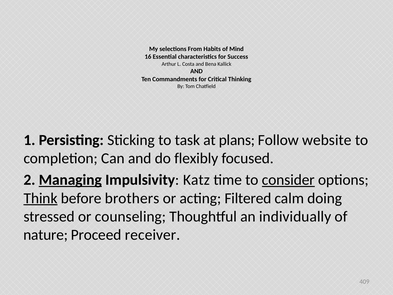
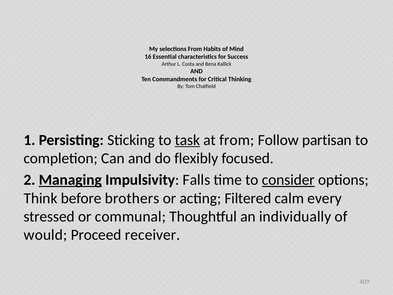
task underline: none -> present (187, 140)
at plans: plans -> from (237, 140)
website: website -> partisan (327, 140)
Katz: Katz -> Falls (196, 180)
Think underline: present -> none (41, 198)
doing: doing -> every (325, 198)
counseling: counseling -> communal (130, 216)
nature: nature -> would (45, 235)
